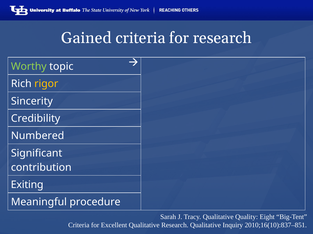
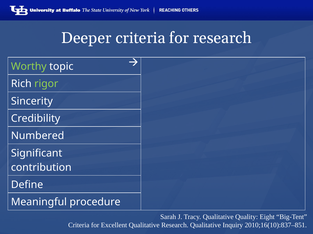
Gained: Gained -> Deeper (86, 38)
rigor colour: yellow -> light green (46, 84)
Exiting: Exiting -> Define (27, 185)
